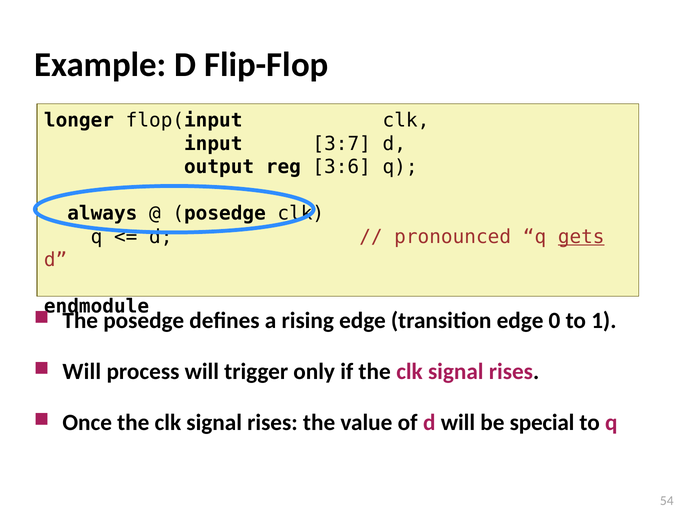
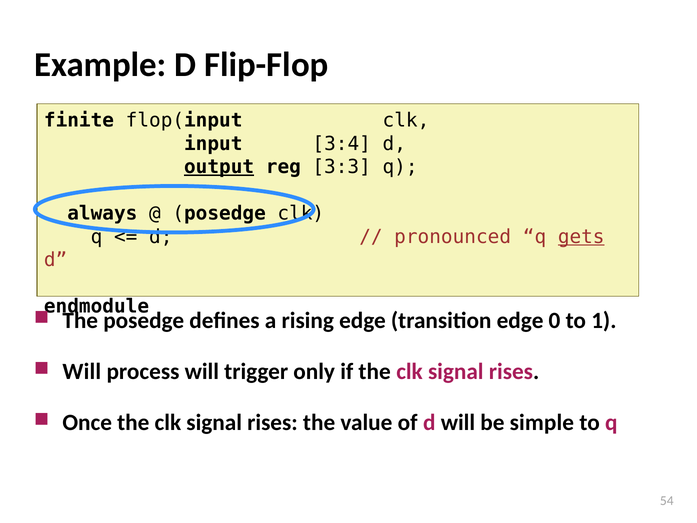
longer: longer -> finite (79, 120)
3:7: 3:7 -> 3:4 (342, 144)
output underline: none -> present (219, 167)
3:6: 3:6 -> 3:3 (342, 167)
special: special -> simple (542, 423)
